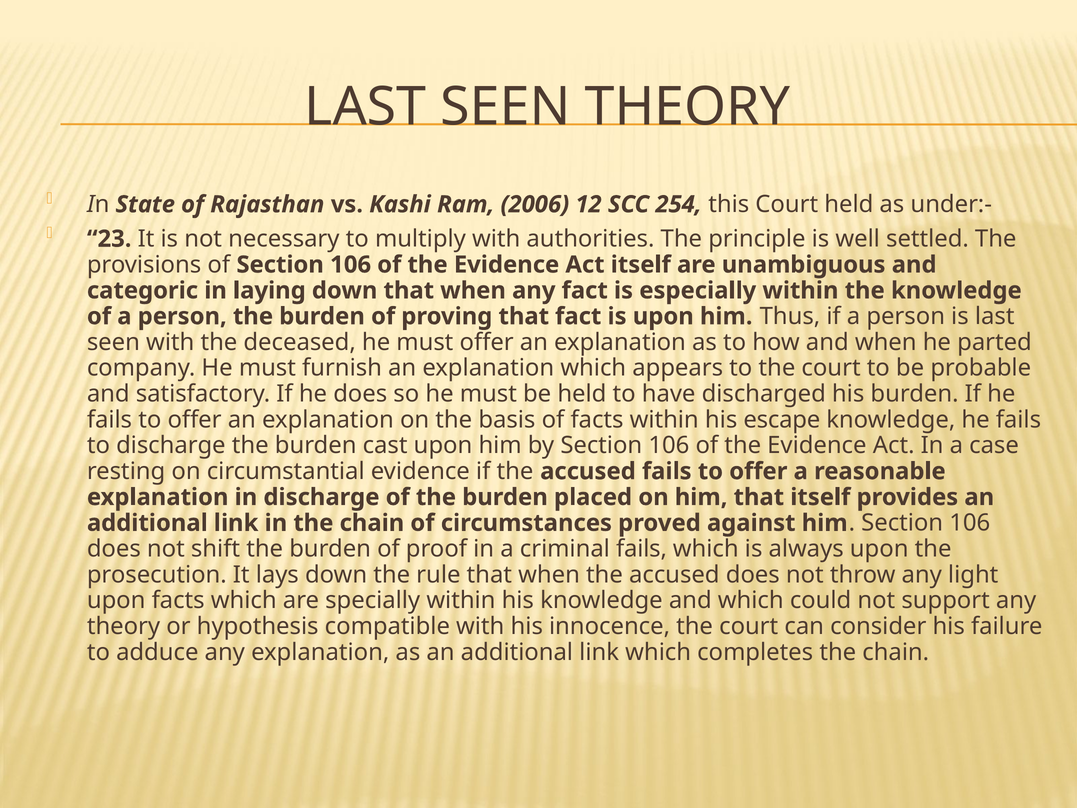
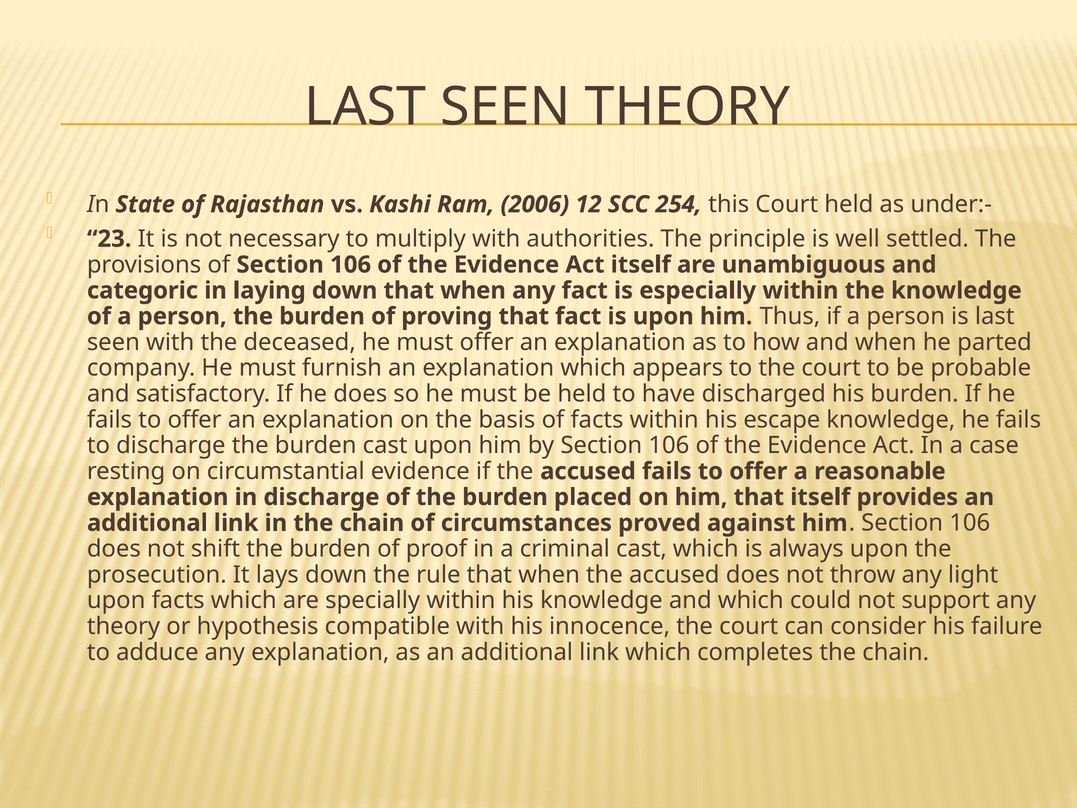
criminal fails: fails -> cast (641, 549)
